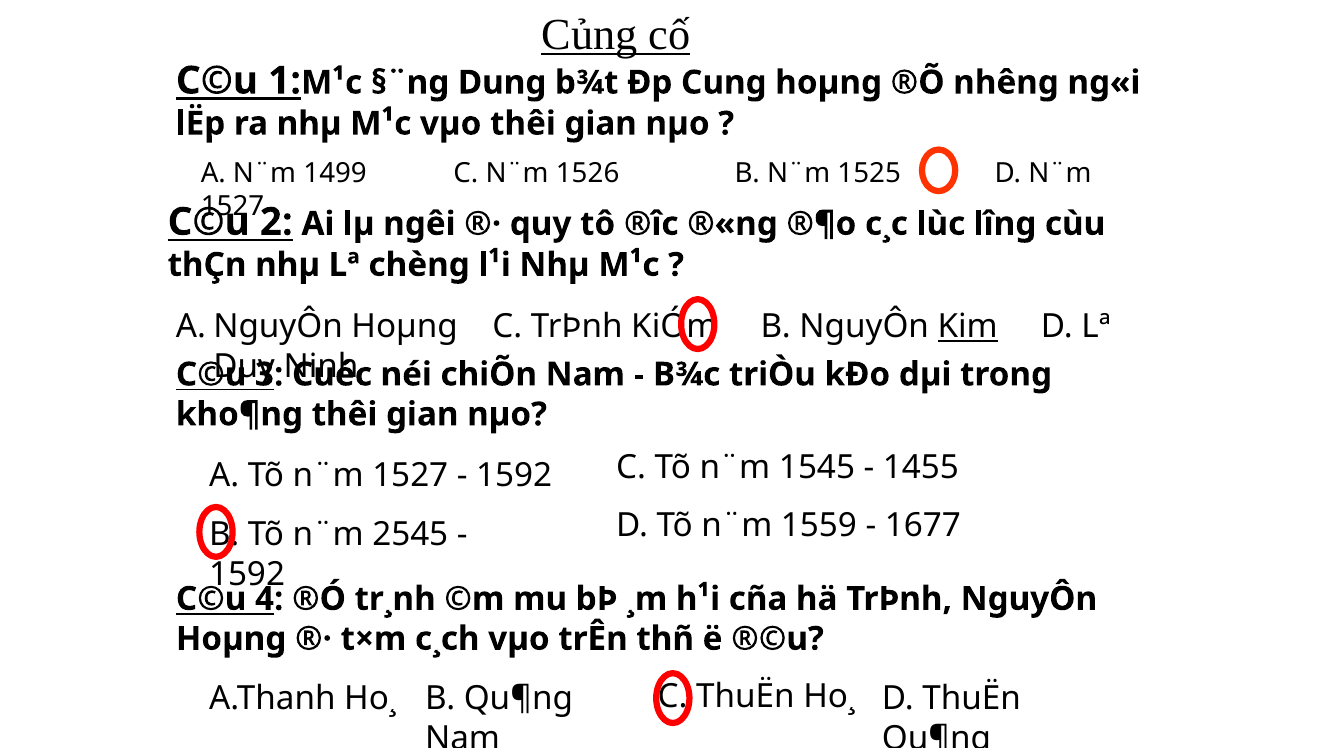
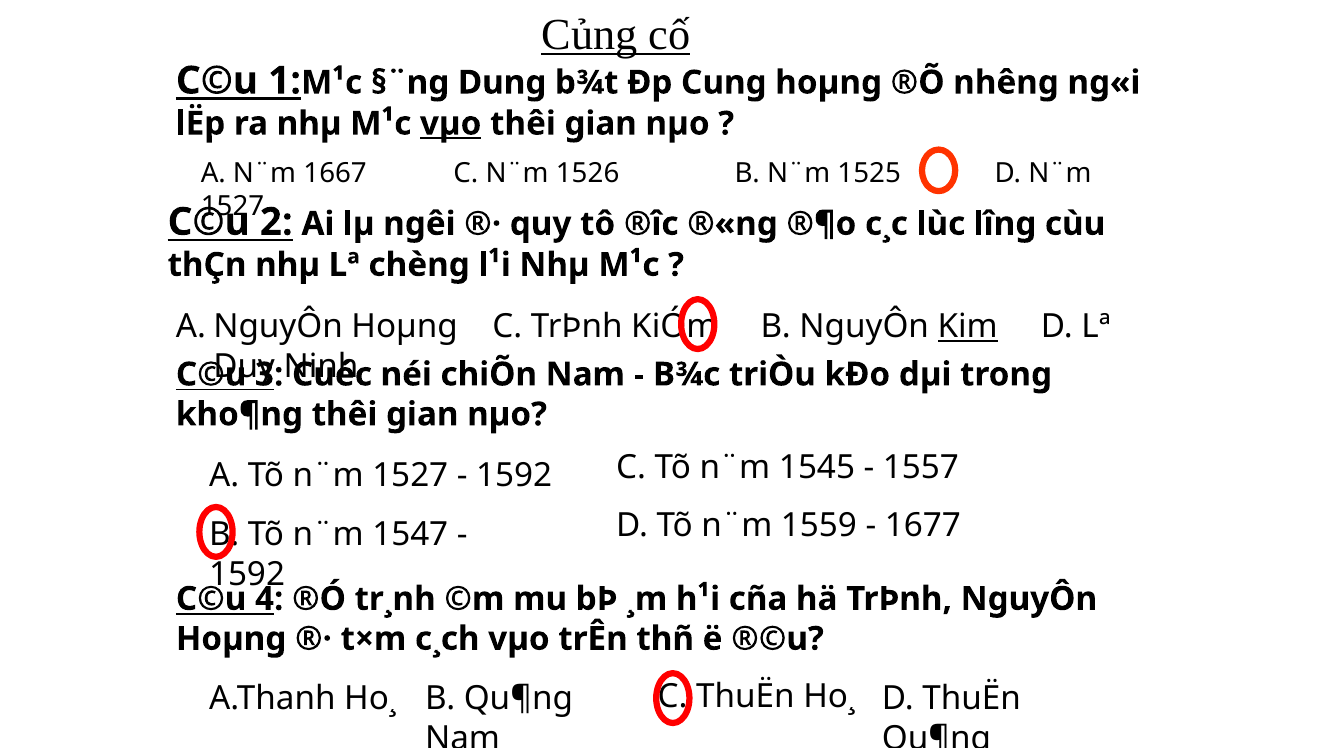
vµo underline: none -> present (451, 124)
1499: 1499 -> 1667 (335, 173)
1455: 1455 -> 1557 (921, 467)
2545: 2545 -> 1547 (410, 534)
